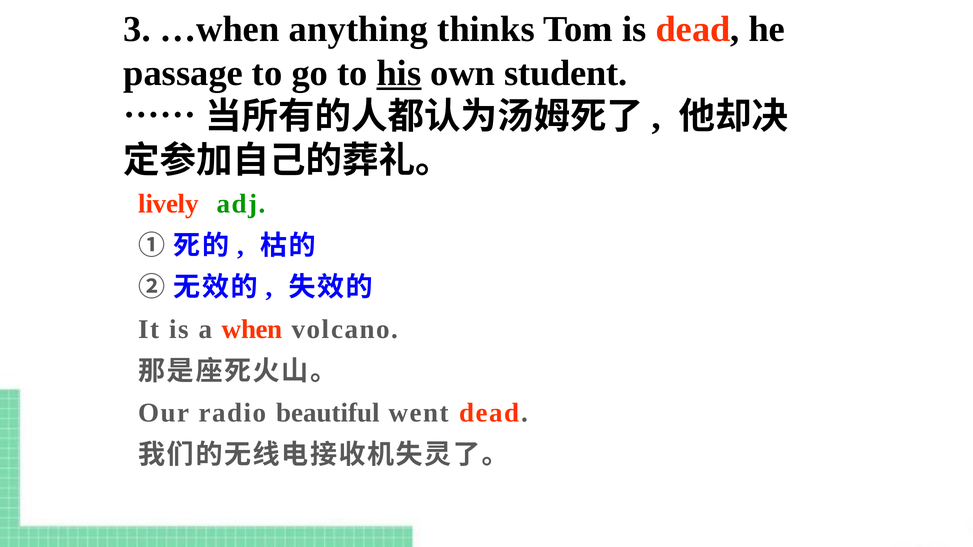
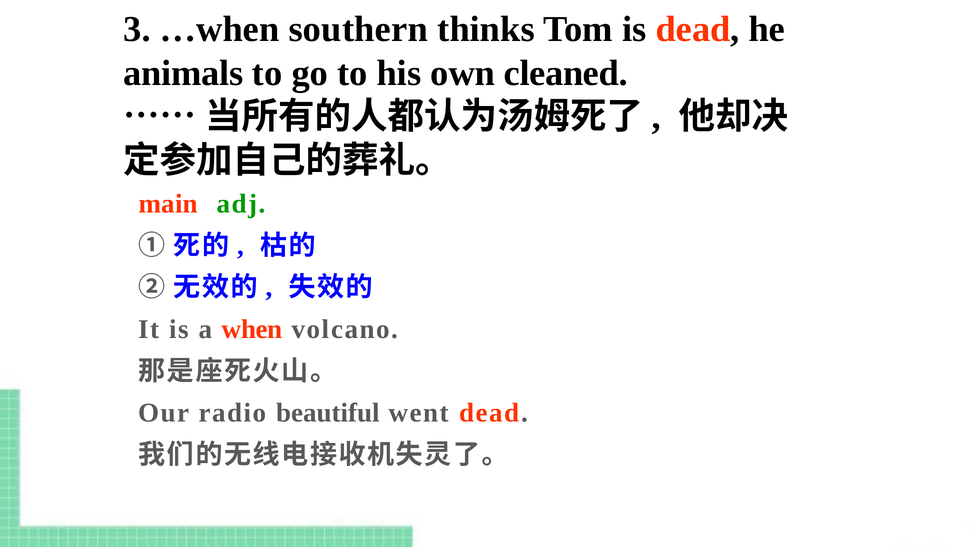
anything: anything -> southern (358, 29)
passage: passage -> animals (183, 73)
his underline: present -> none (399, 73)
student: student -> cleaned (566, 73)
lively: lively -> main (168, 204)
